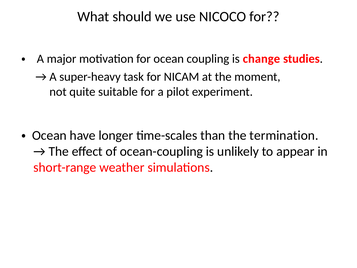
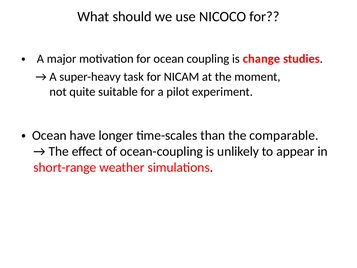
termination: termination -> comparable (284, 135)
